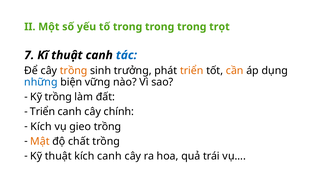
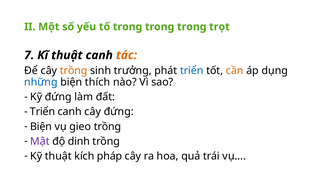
tác colour: blue -> orange (126, 55)
triển colour: orange -> blue (192, 71)
vững: vững -> thích (98, 82)
Kỹ trồng: trồng -> đứng (58, 97)
cây chính: chính -> đứng (119, 112)
Kích: Kích -> Biện (41, 126)
Mật colour: orange -> purple (40, 141)
chất: chất -> dinh (79, 141)
kích canh: canh -> pháp (110, 156)
